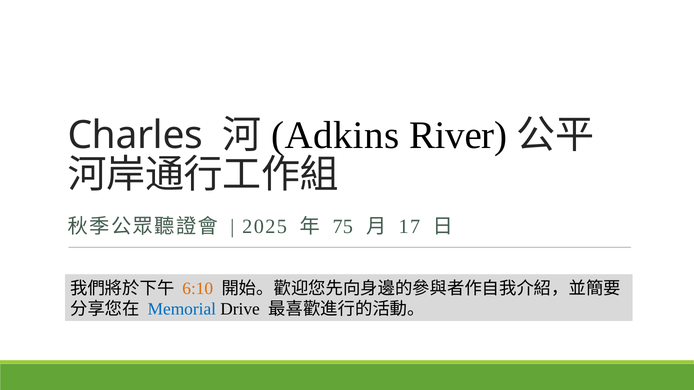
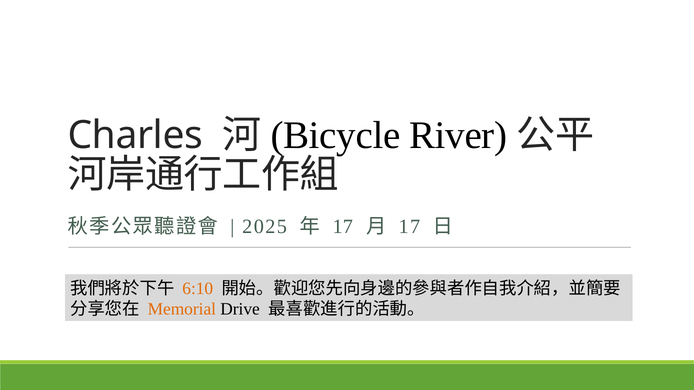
Adkins: Adkins -> Bicycle (336, 135)
75: 75 -> 17 (343, 227)
Memorial colour: blue -> orange (182, 310)
